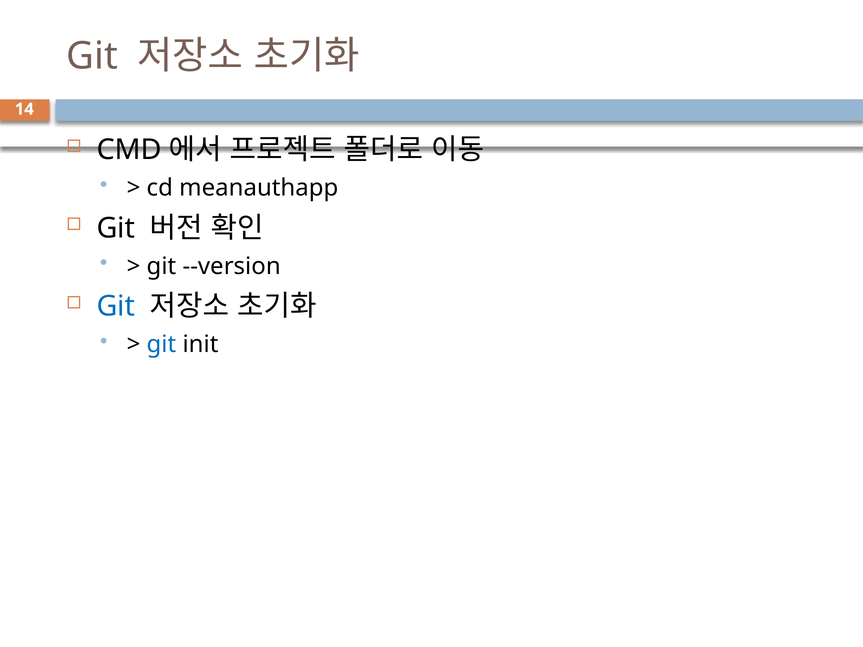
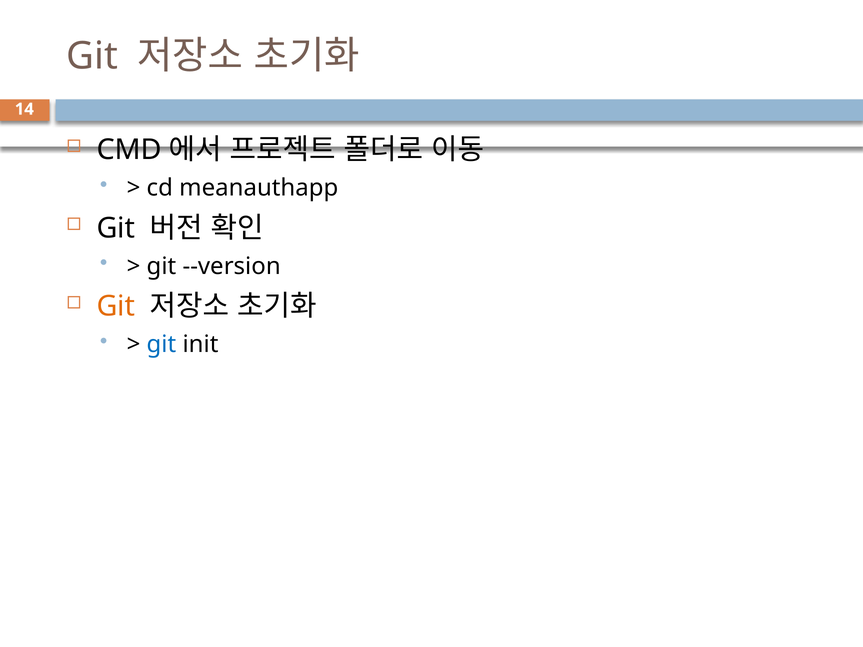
Git colour: blue -> orange (116, 307)
